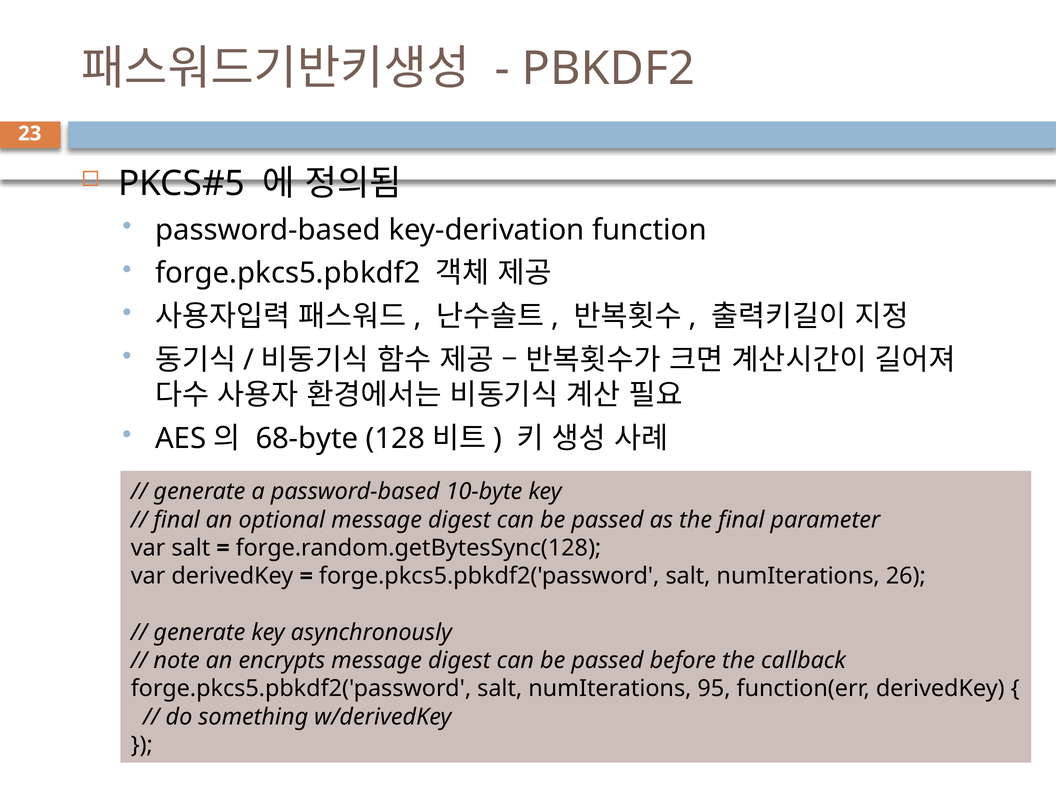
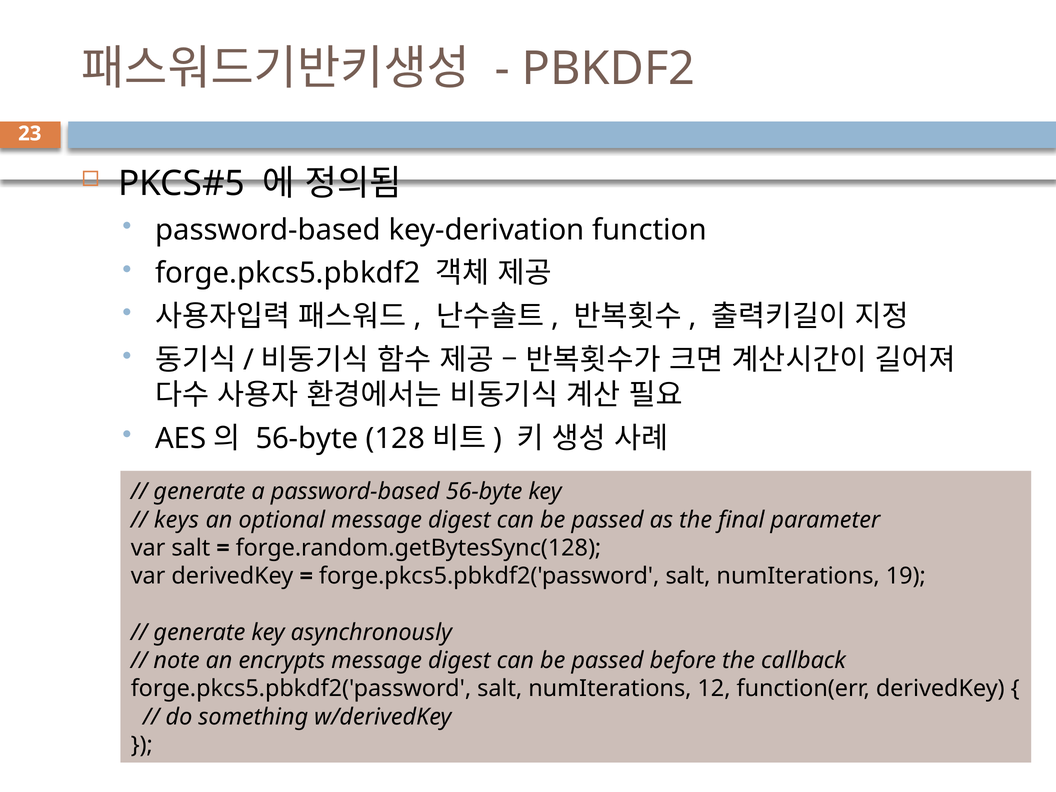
68-byte: 68-byte -> 56-byte (307, 438)
password-based 10-byte: 10-byte -> 56-byte (484, 492)
final: final -> keys (176, 520)
26: 26 -> 19 (906, 576)
95: 95 -> 12 (714, 689)
